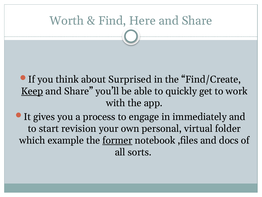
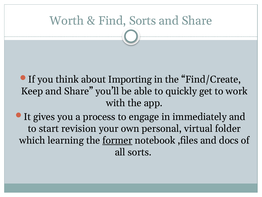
Find Here: Here -> Sorts (143, 21)
Surprised: Surprised -> Importing (130, 79)
Keep underline: present -> none (32, 91)
example: example -> learning (66, 140)
